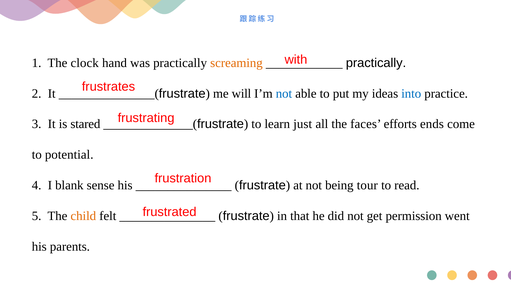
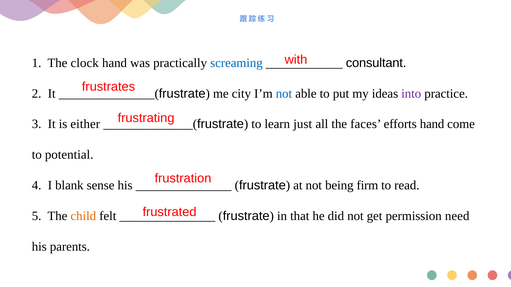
screaming colour: orange -> blue (236, 63)
practically: practically -> consultant (376, 63)
will: will -> city (241, 94)
into colour: blue -> purple (411, 94)
stared: stared -> either (85, 124)
efforts ends: ends -> hand (432, 124)
tour: tour -> firm (367, 186)
went: went -> need (457, 216)
